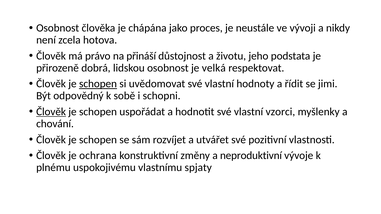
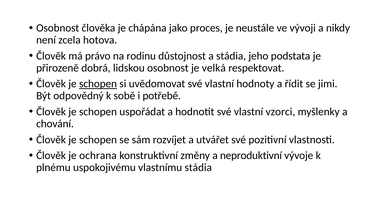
přináší: přináší -> rodinu (141, 56)
a životu: životu -> stádia (231, 56)
schopni: schopni -> potřebě (162, 96)
Člověk underline: present -> none (51, 112)
vlastnímu spjaty: spjaty -> stádia (198, 168)
